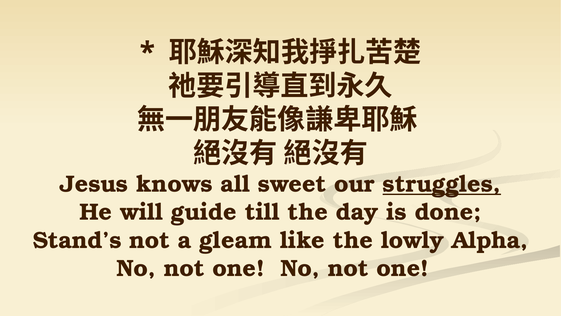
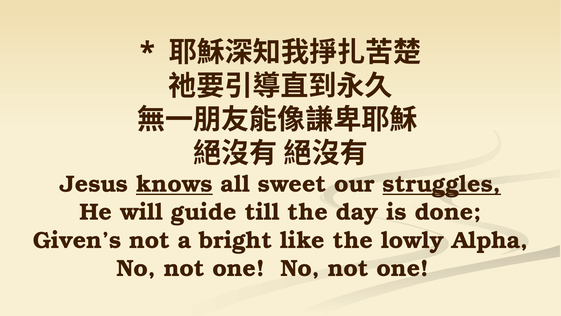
knows underline: none -> present (174, 184)
Stand’s: Stand’s -> Given’s (77, 240)
gleam: gleam -> bright (236, 240)
